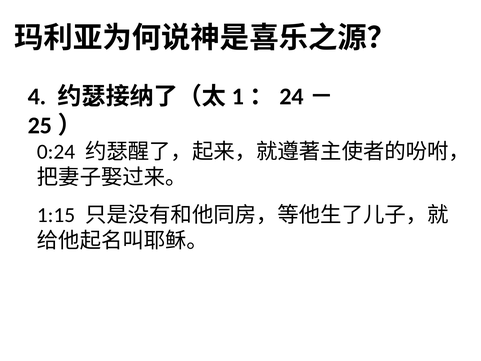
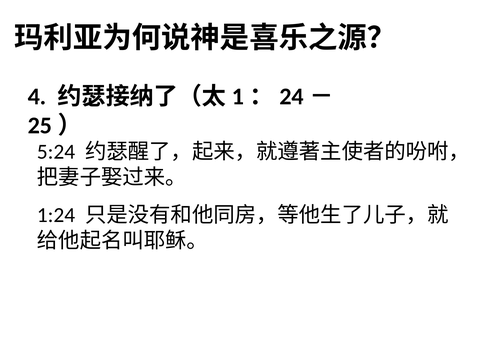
0:24: 0:24 -> 5:24 (56, 152)
1:15: 1:15 -> 1:24 (56, 215)
